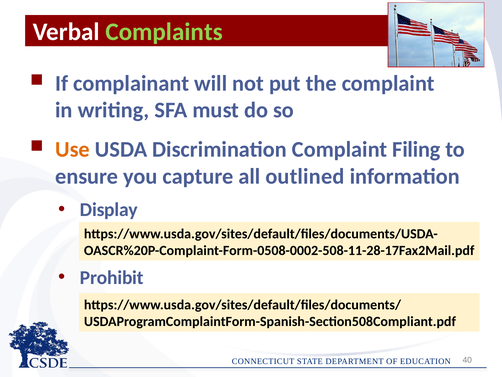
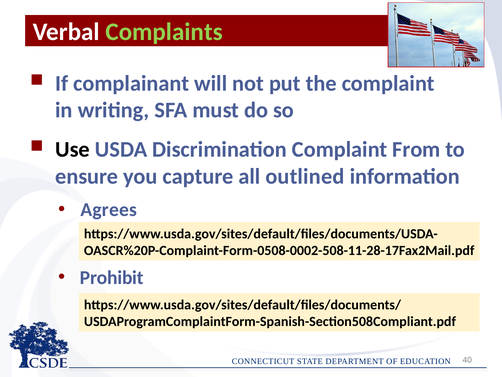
Use colour: orange -> black (73, 149)
Filing: Filing -> From (416, 149)
Display: Display -> Agrees (109, 209)
